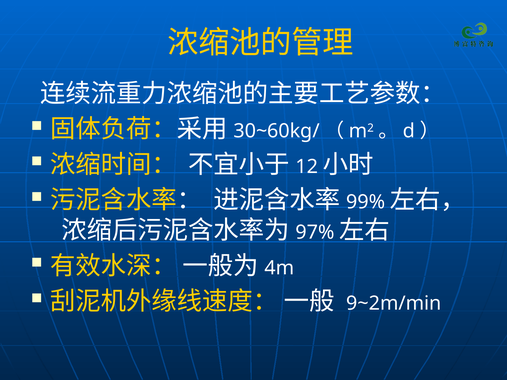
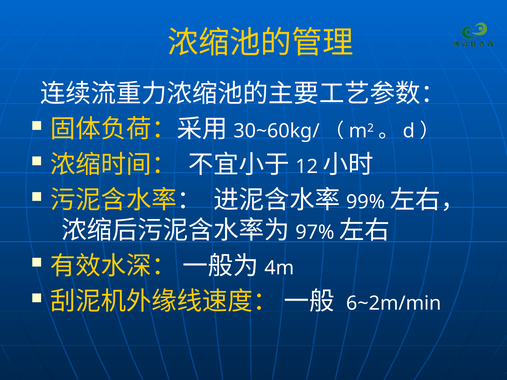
9~2m/min: 9~2m/min -> 6~2m/min (394, 304)
